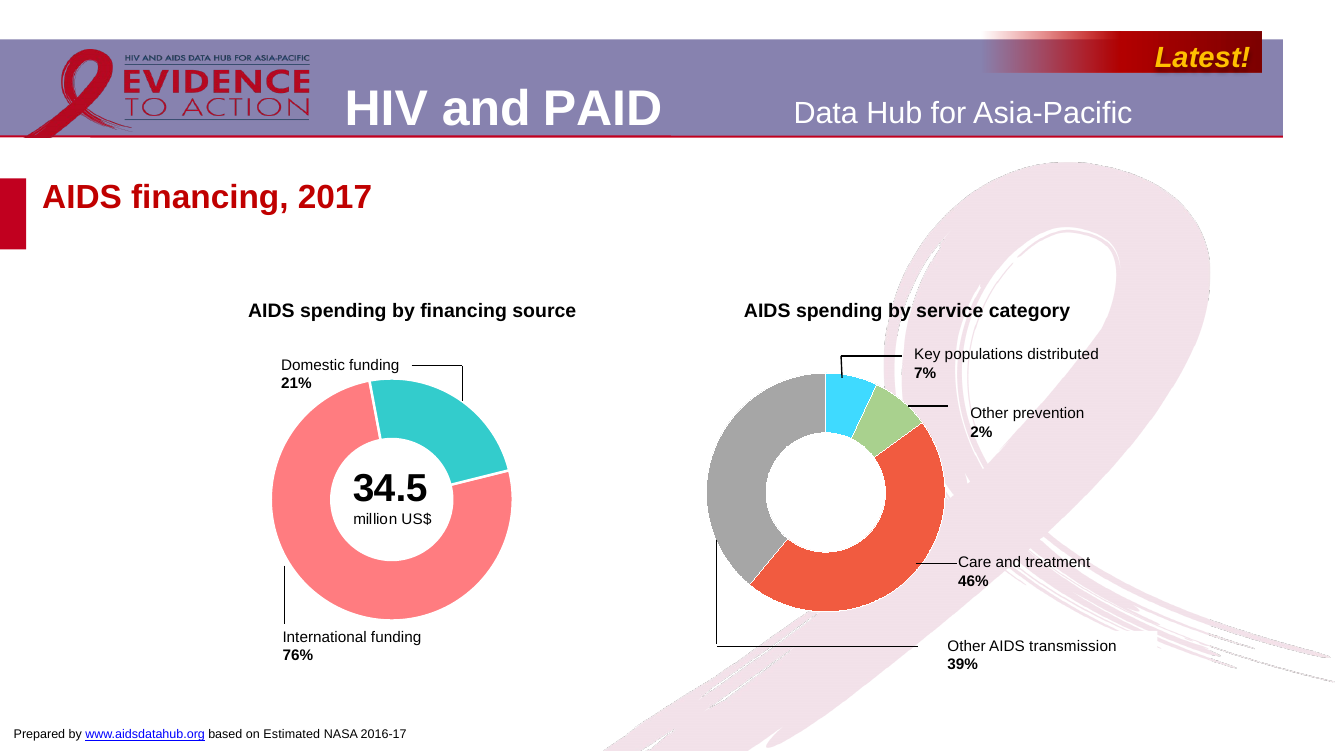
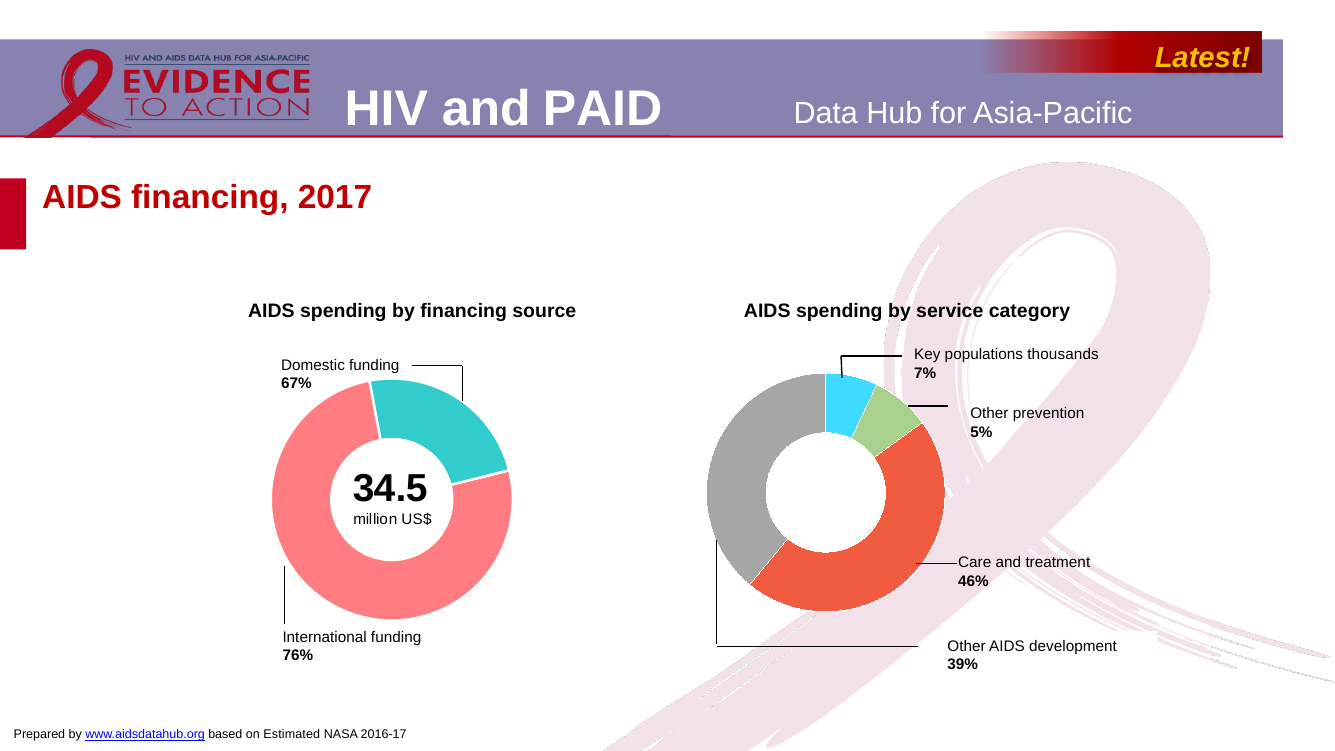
distributed: distributed -> thousands (1063, 355)
21%: 21% -> 67% (296, 384)
2%: 2% -> 5% (981, 432)
transmission: transmission -> development (1073, 646)
